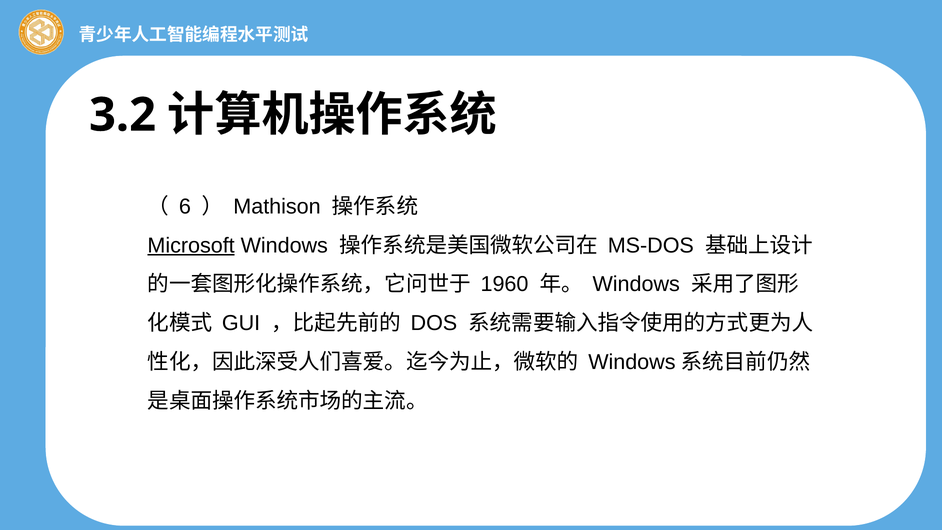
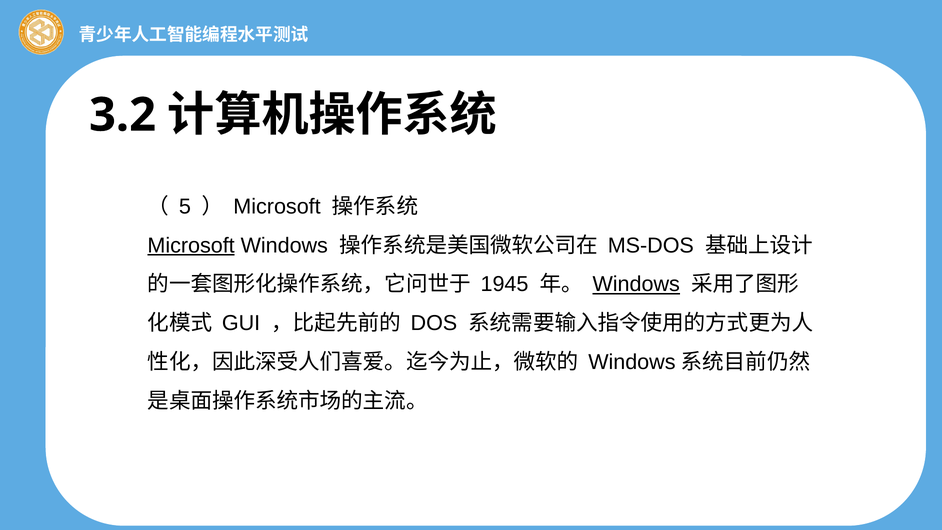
6: 6 -> 5 (185, 207)
Mathison: Mathison -> Microsoft (277, 207)
1960: 1960 -> 1945 (505, 284)
Windows underline: none -> present (636, 284)
